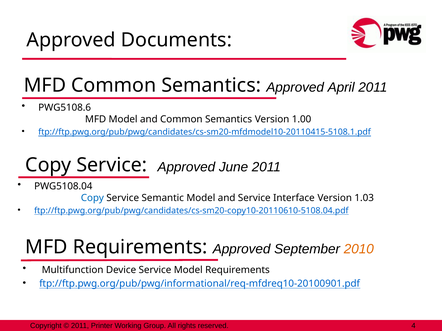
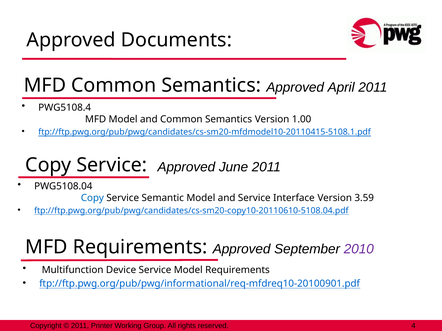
PWG5108.6: PWG5108.6 -> PWG5108.4 (65, 108)
1.03: 1.03 -> 3.59 (364, 198)
2010 colour: orange -> purple (359, 249)
